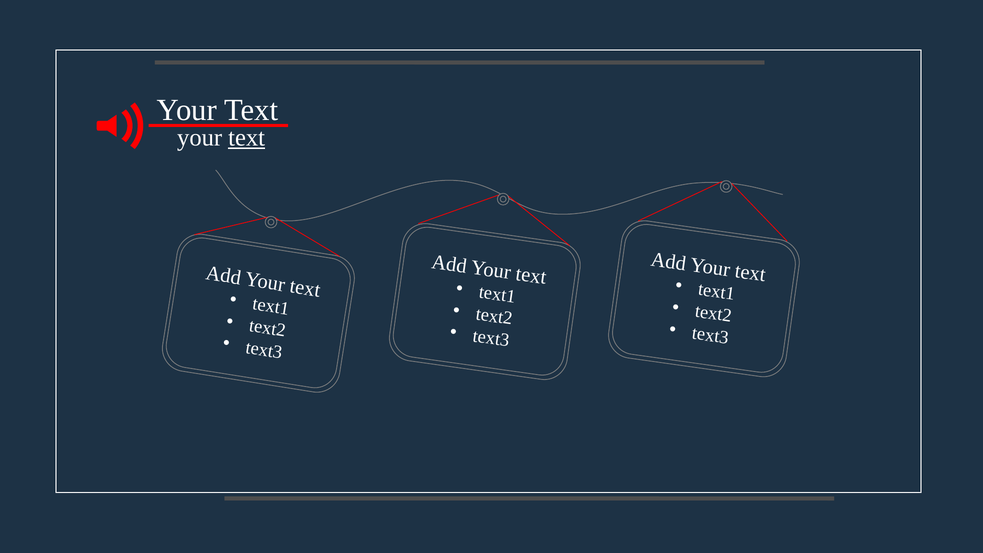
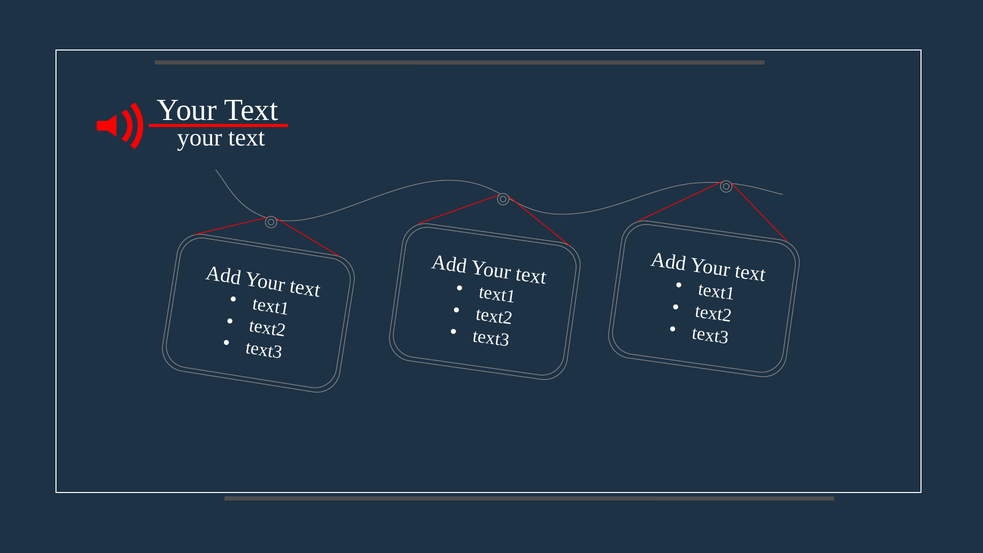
text underline: present -> none (247, 138)
